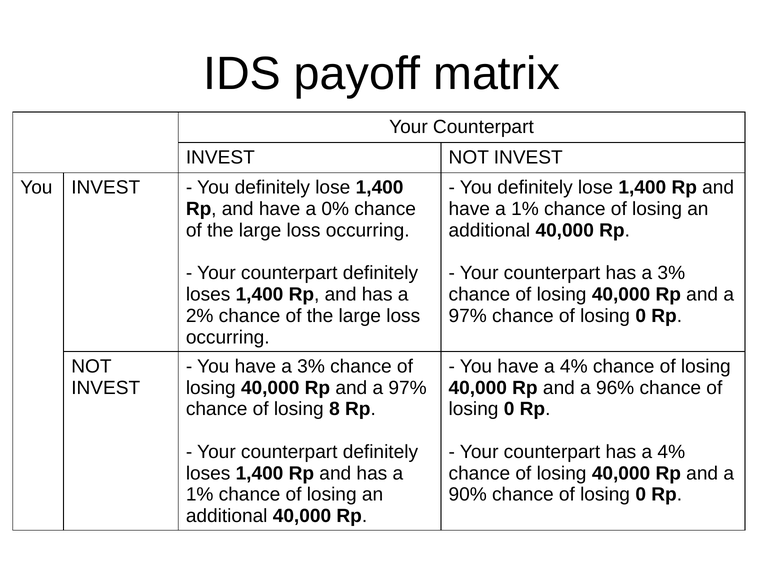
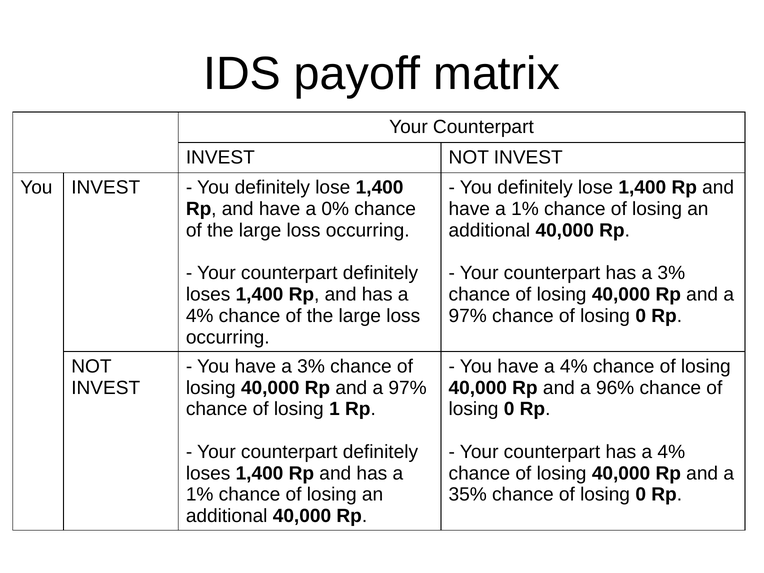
2%: 2% -> 4% (200, 316)
8: 8 -> 1 (334, 409)
90%: 90% -> 35% (468, 495)
